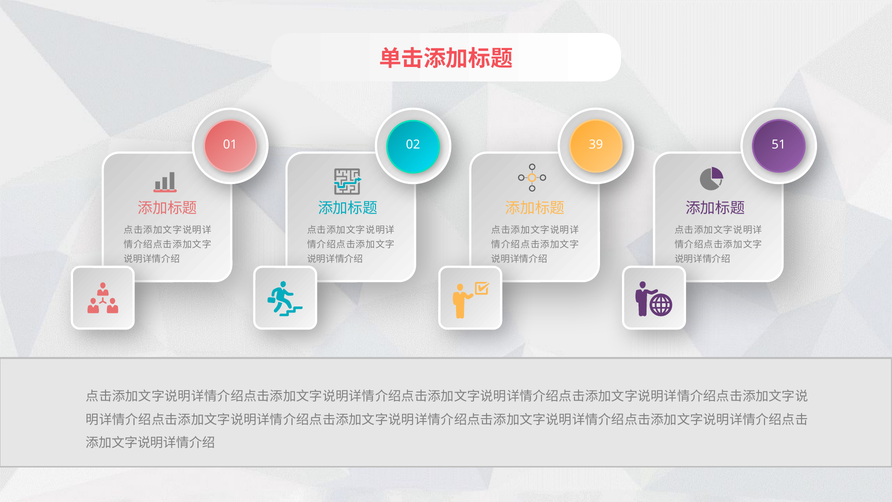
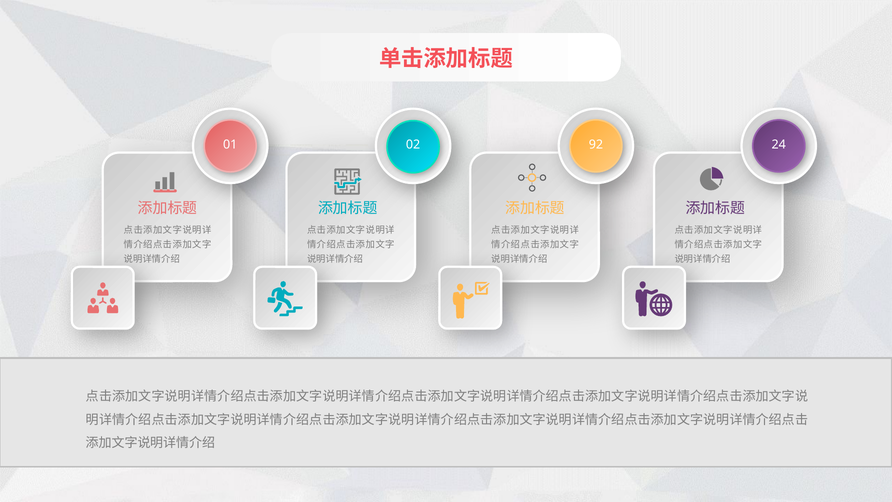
51: 51 -> 24 (779, 145)
39: 39 -> 92 (596, 144)
